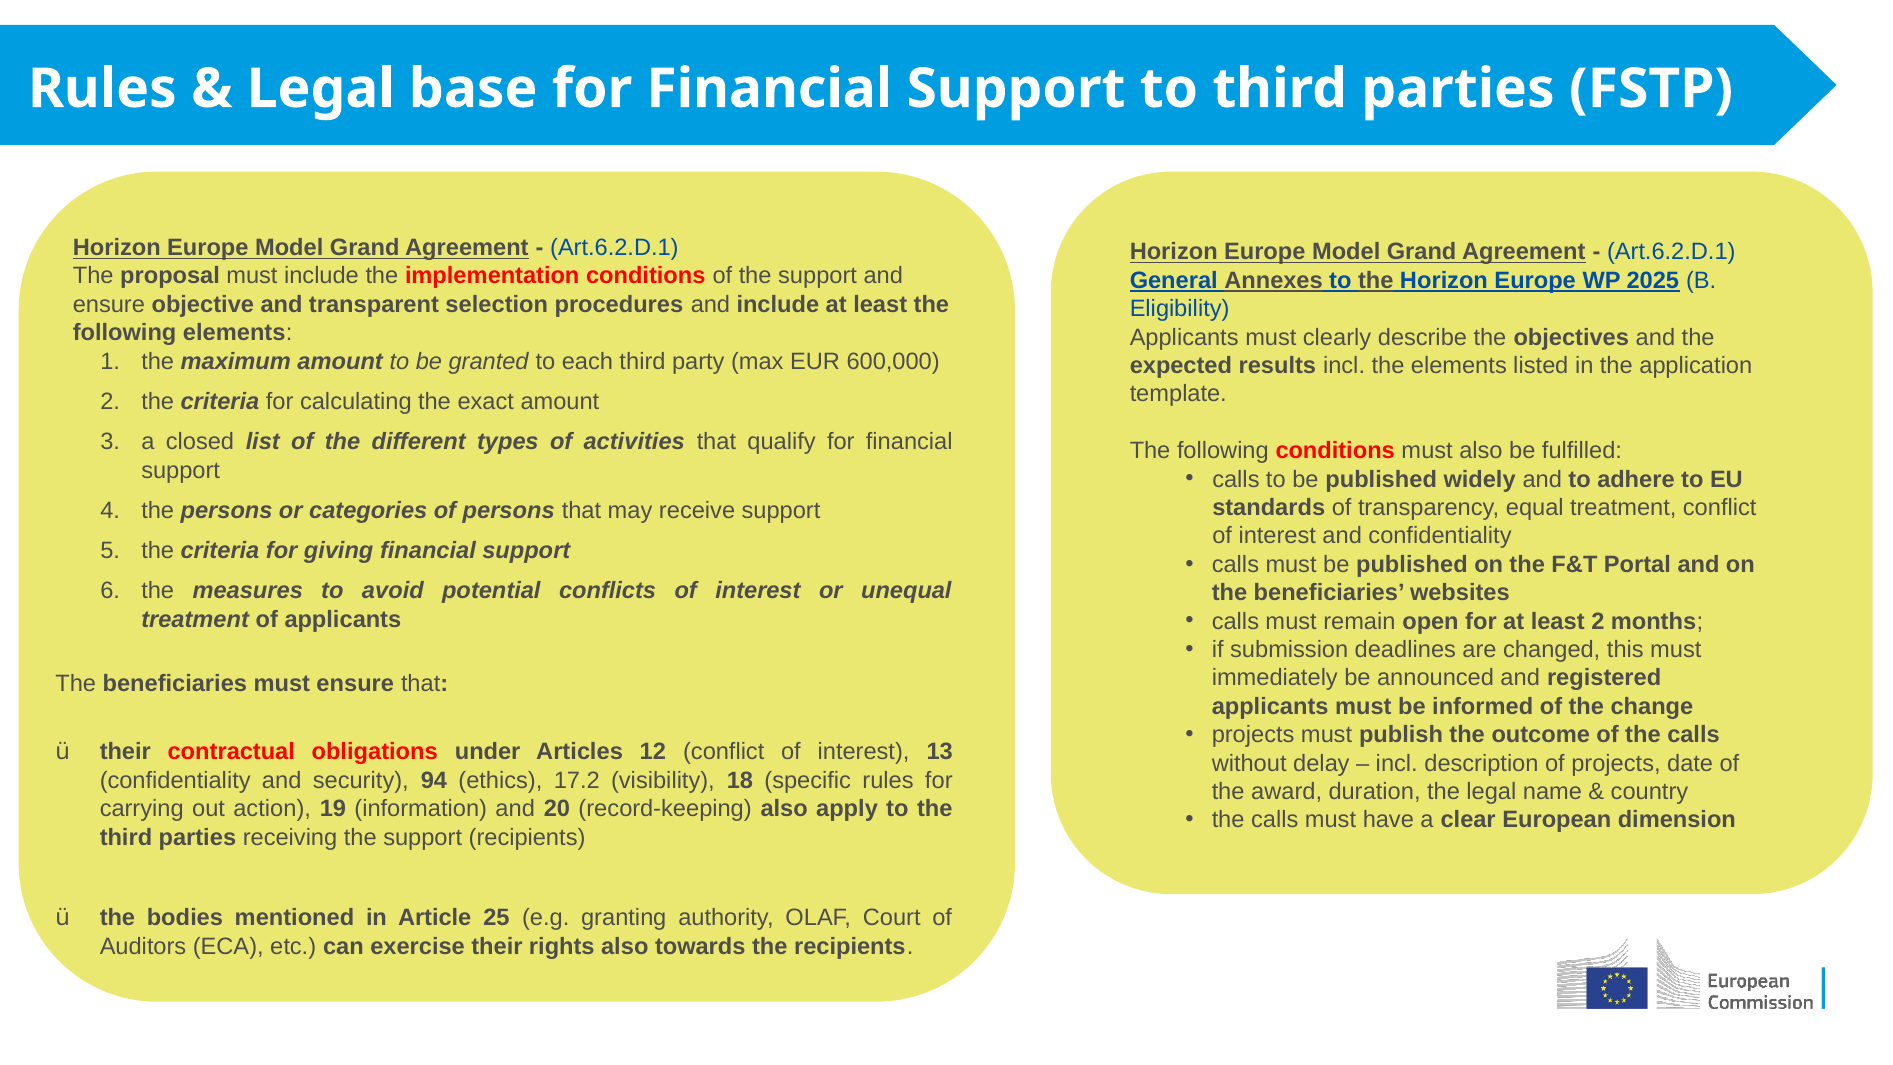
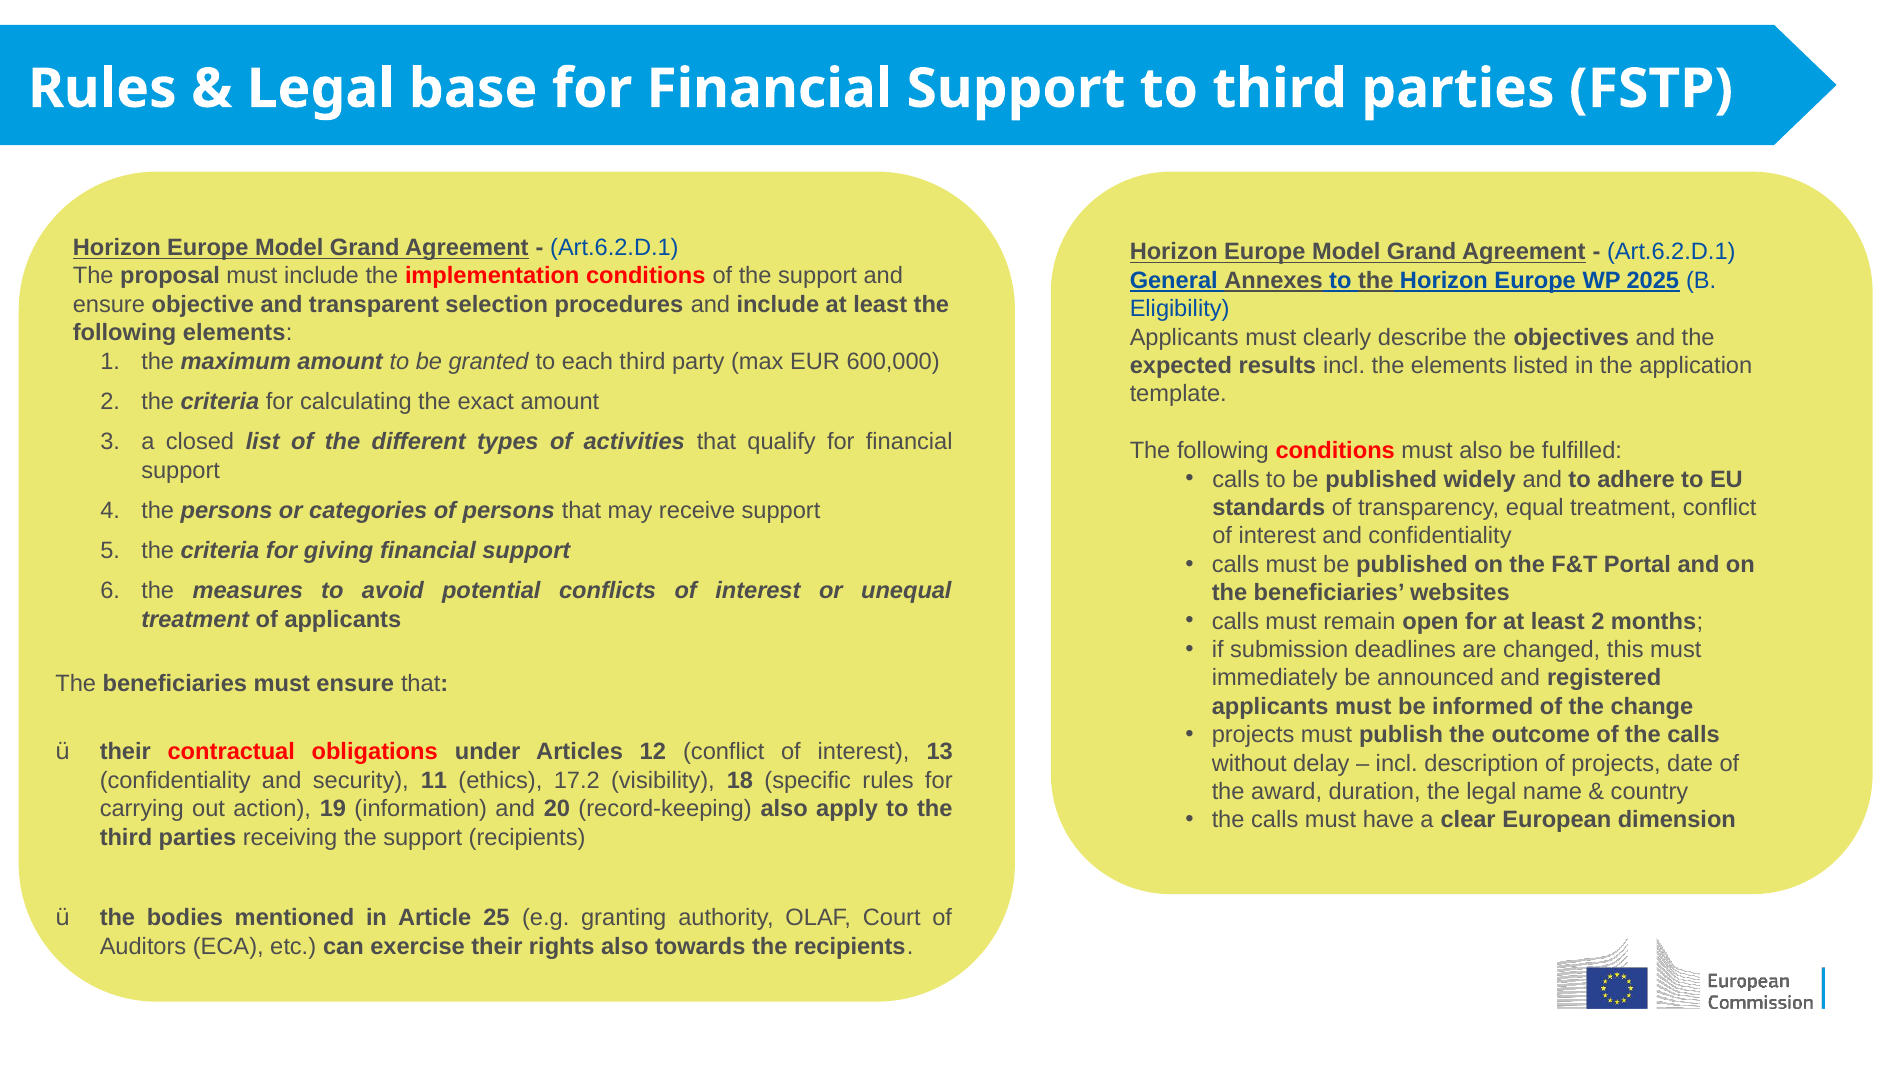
94: 94 -> 11 (434, 780)
